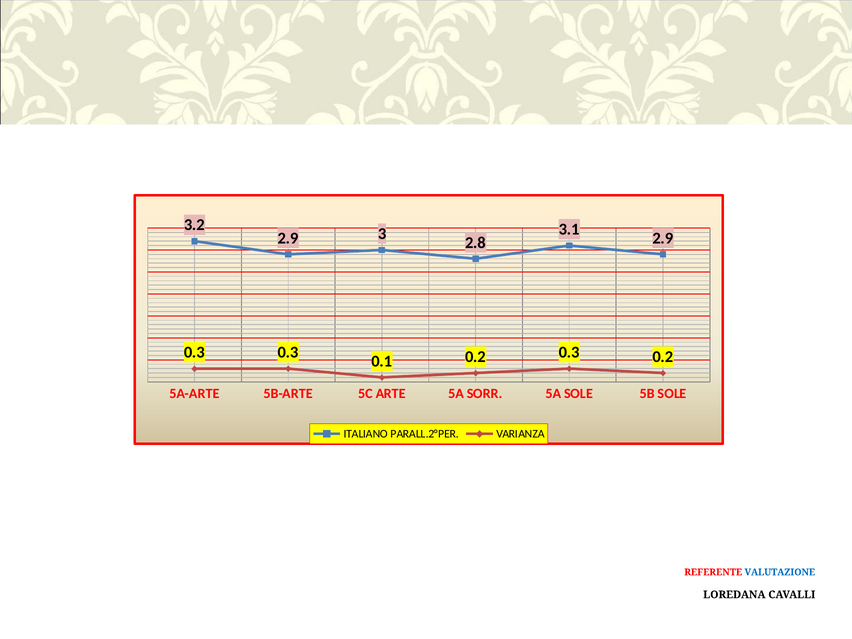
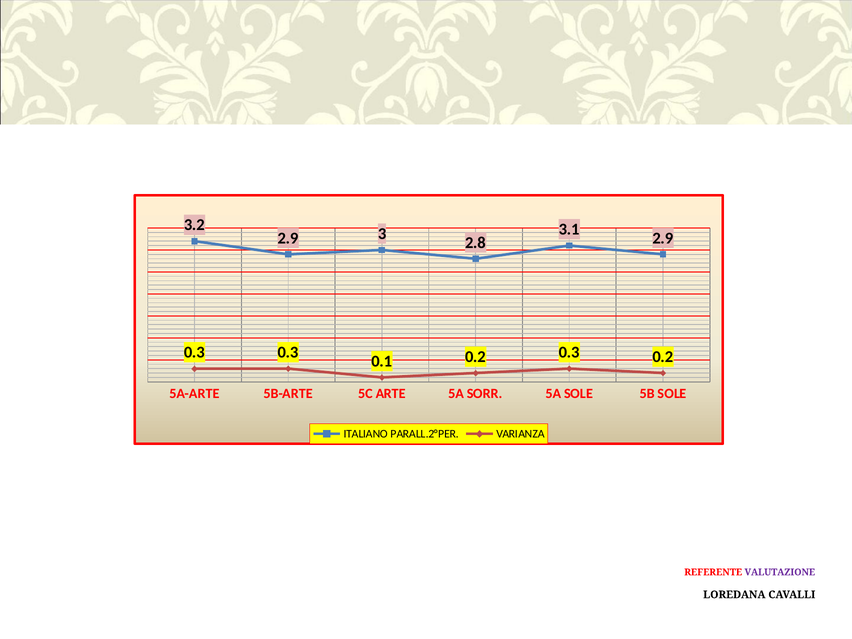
VALUTAZIONE colour: blue -> purple (780, 572)
